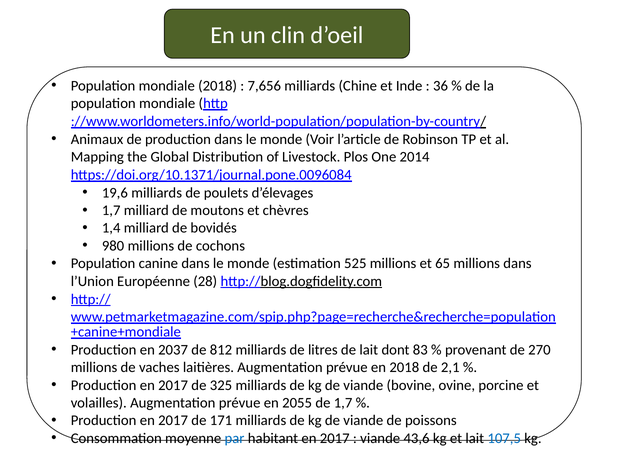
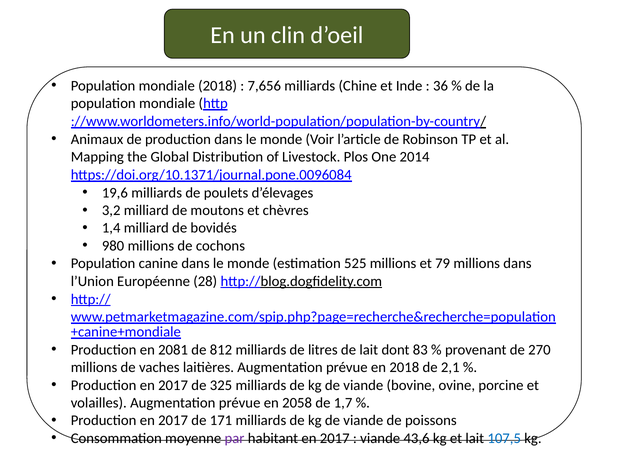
1,7: 1,7 -> 3,2 (111, 210)
65: 65 -> 79 (443, 263)
2037: 2037 -> 2081 (173, 349)
2055: 2055 -> 2058 (297, 402)
par colour: blue -> purple (235, 438)
